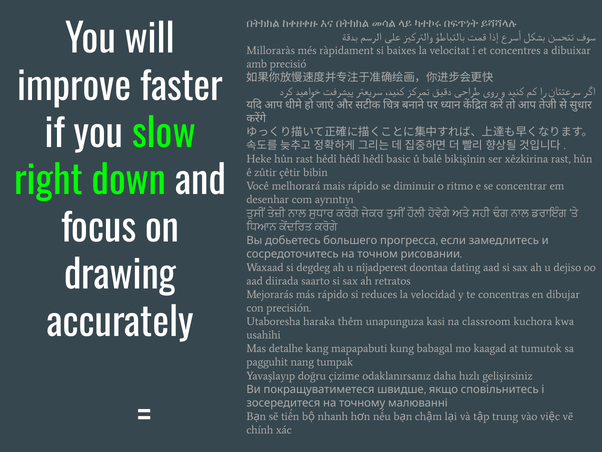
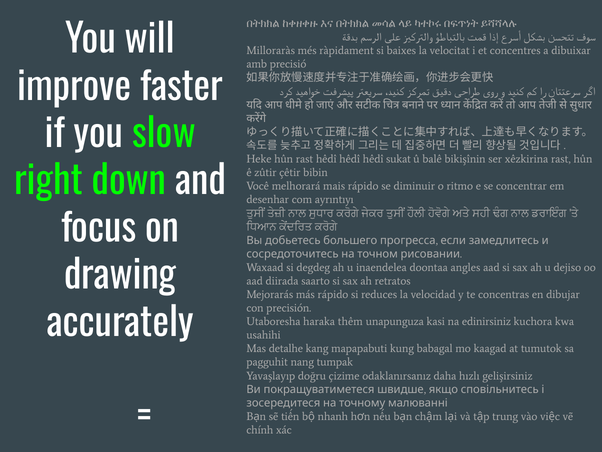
basic: basic -> sukat (398, 159)
nîjadperest: nîjadperest -> inaendelea (381, 267)
dating: dating -> angles (465, 267)
classroom: classroom -> edinirsiniz (486, 321)
